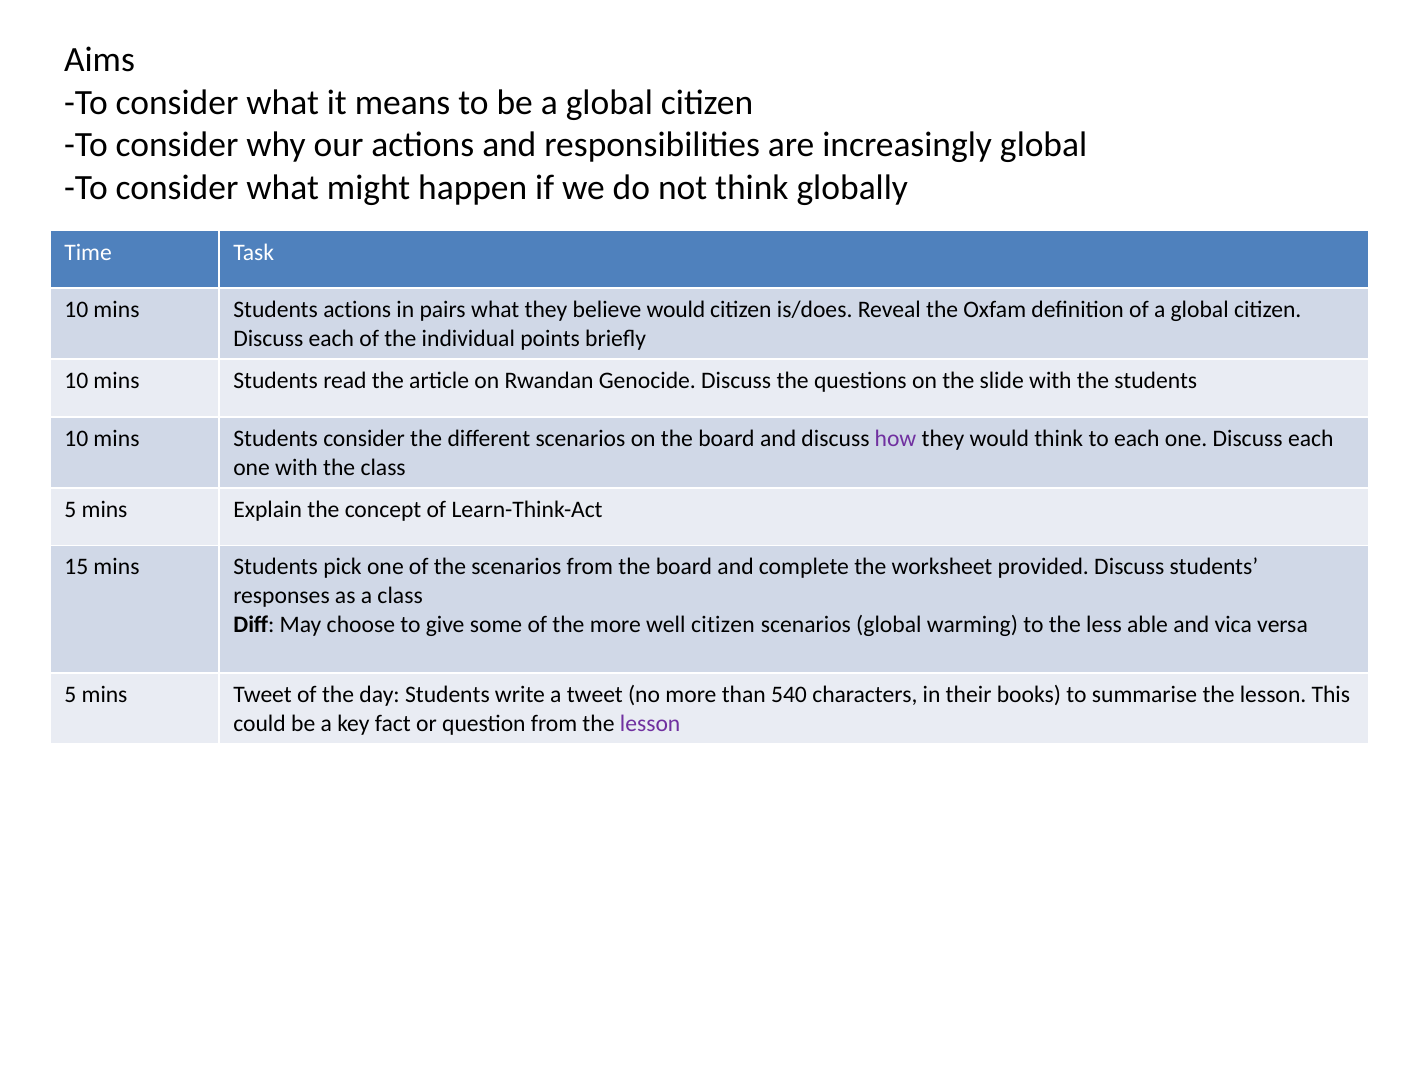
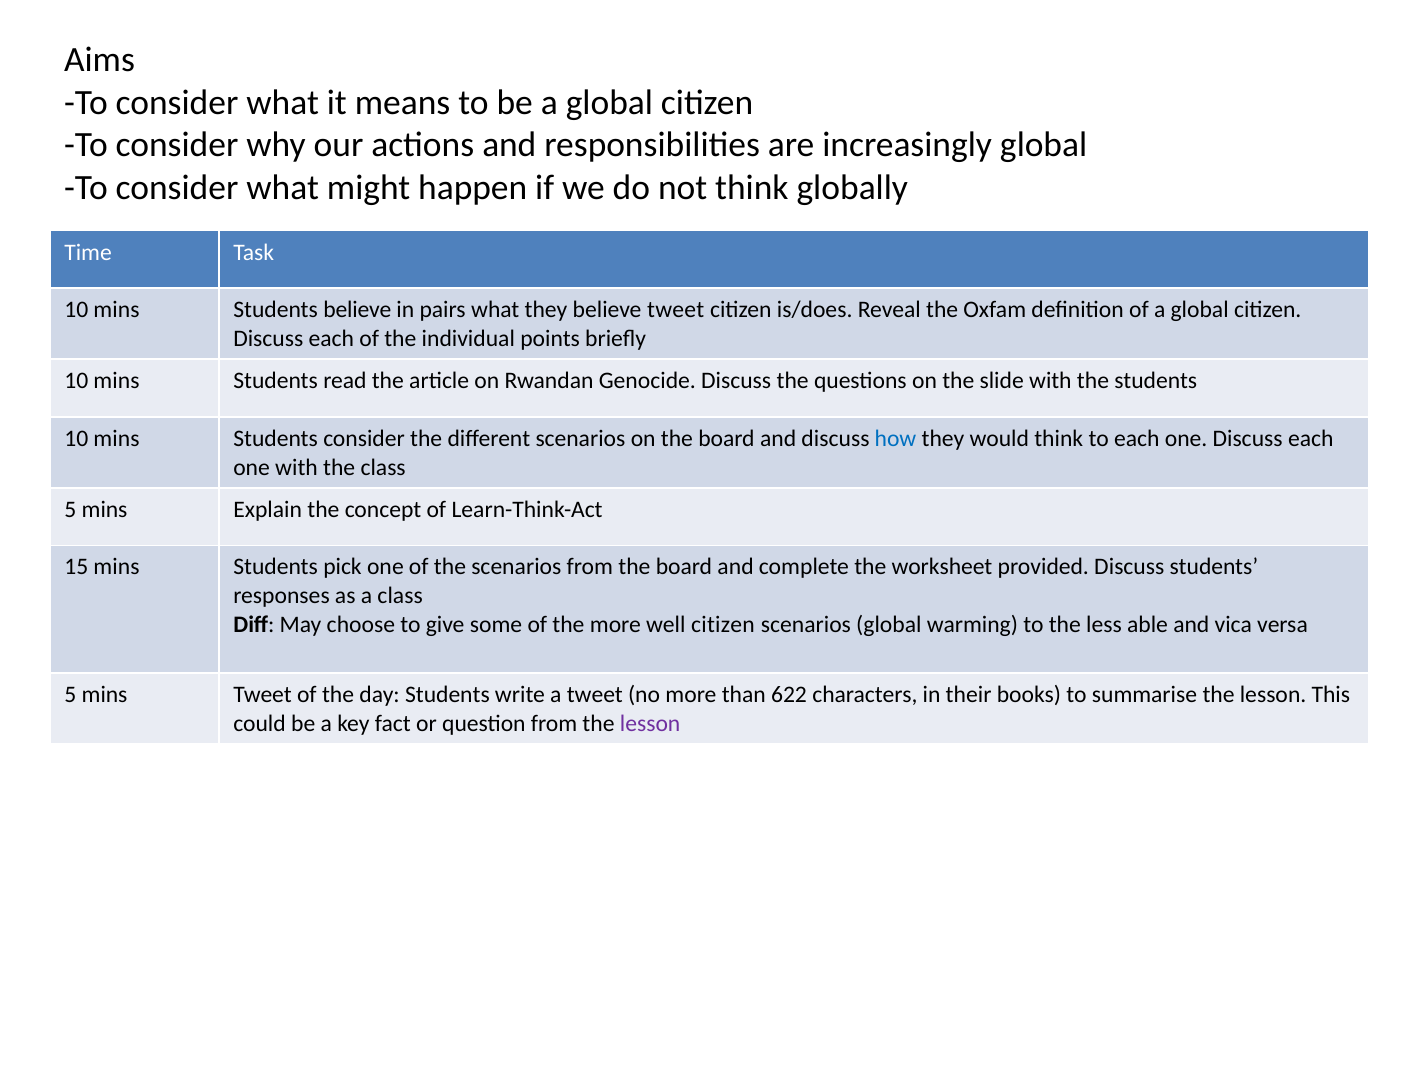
Students actions: actions -> believe (357, 310)
believe would: would -> tweet (676, 310)
how colour: purple -> blue (896, 438)
540: 540 -> 622 (789, 695)
